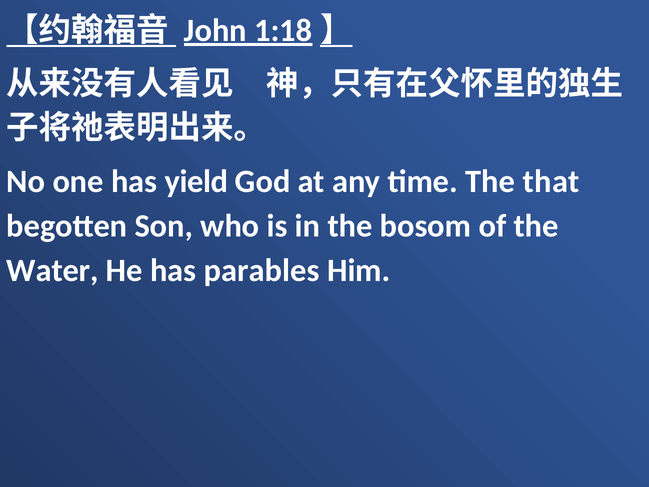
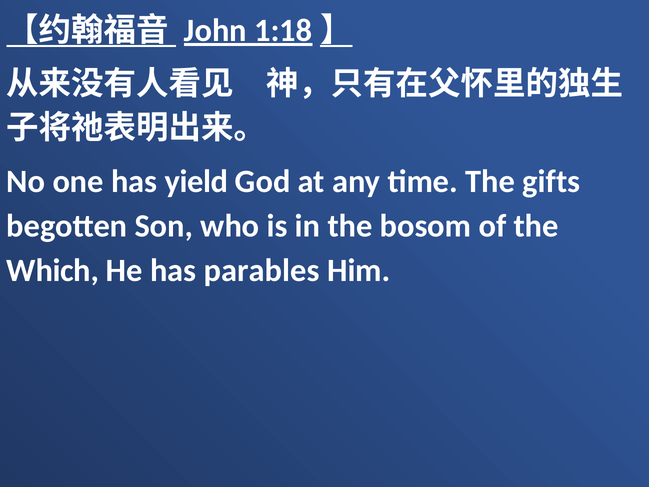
that: that -> gifts (551, 182)
Water: Water -> Which (53, 270)
